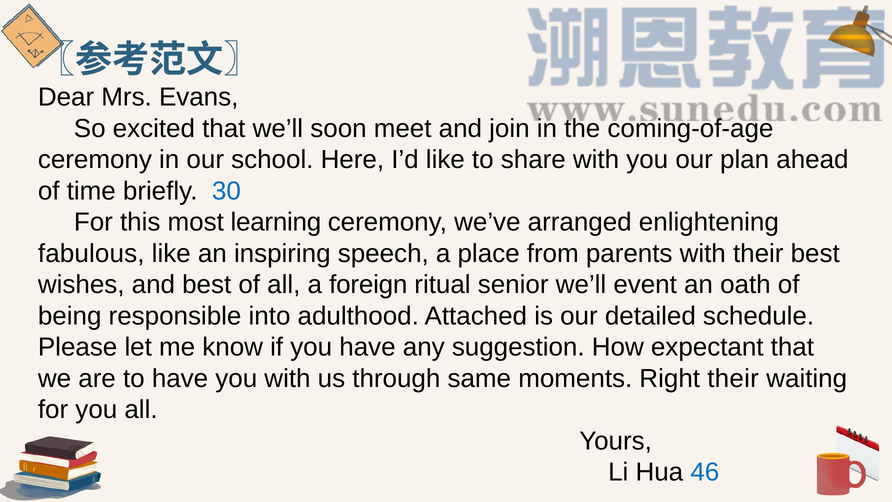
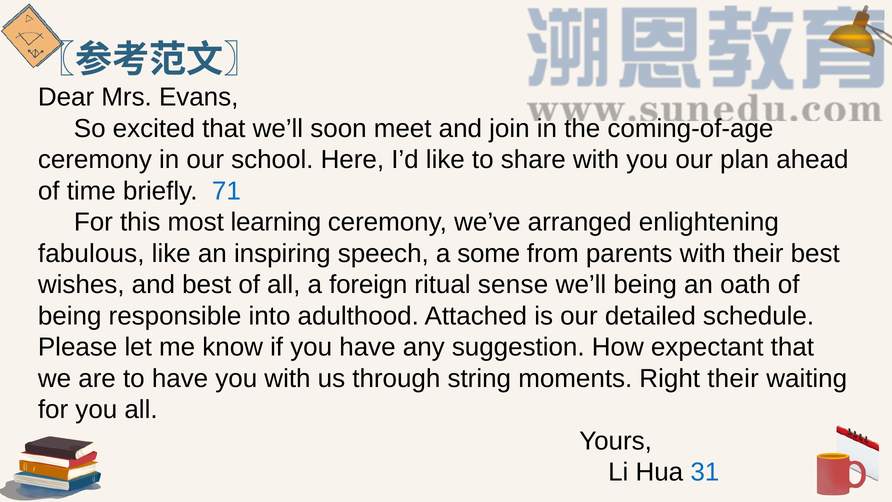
30: 30 -> 71 (226, 191)
place: place -> some (489, 254)
senior: senior -> sense (513, 285)
we’ll event: event -> being (645, 285)
same: same -> string (479, 378)
46: 46 -> 31 (705, 472)
